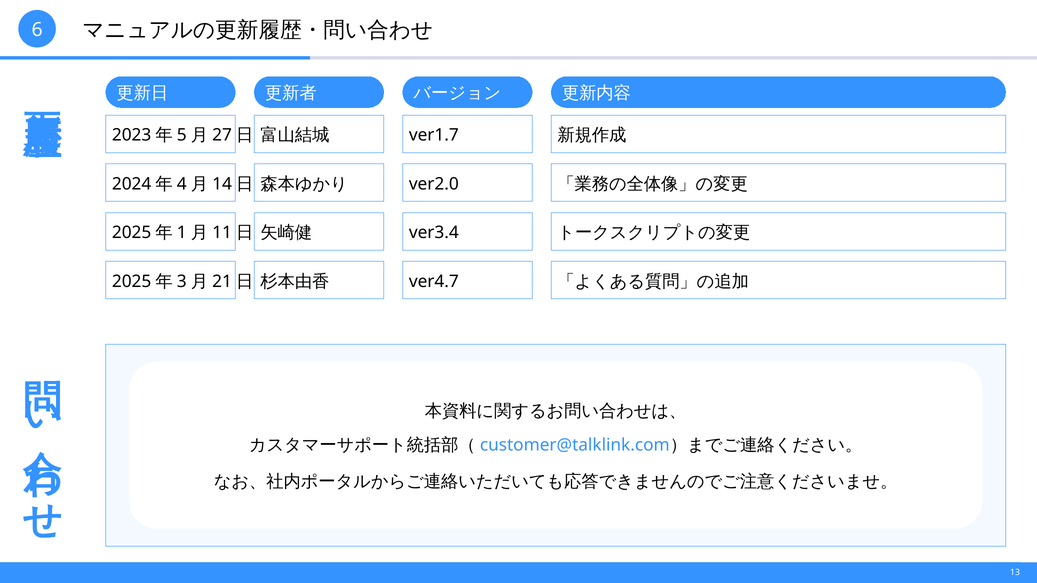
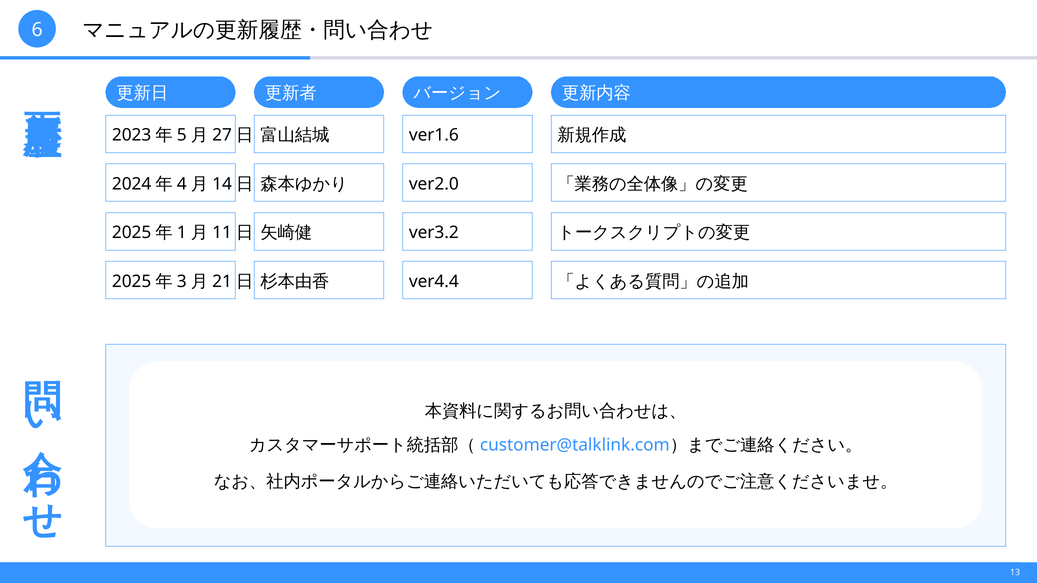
ver1.7: ver1.7 -> ver1.6 (434, 135)
ver3.4: ver3.4 -> ver3.2 (434, 233)
ver4.7: ver4.7 -> ver4.4 (434, 281)
